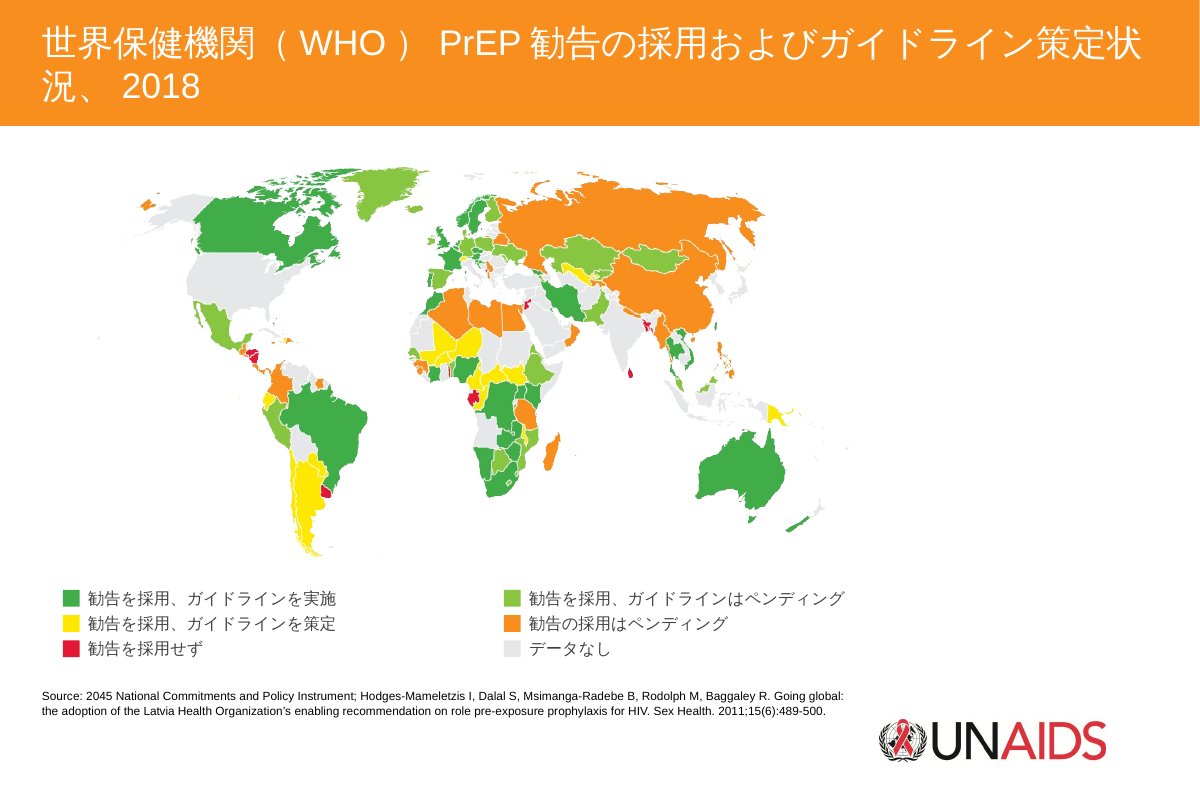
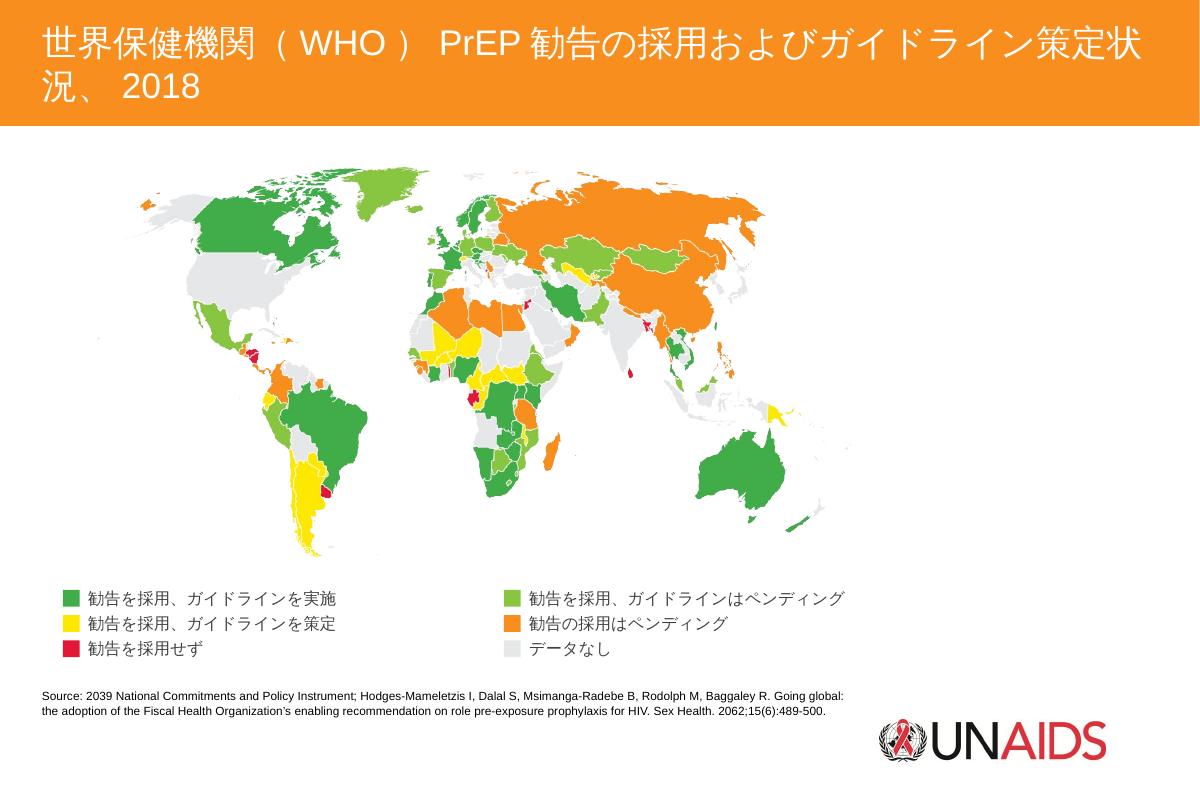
2045: 2045 -> 2039 (99, 697)
Latvia: Latvia -> Fiscal (159, 711)
2011;15(6):489-500: 2011;15(6):489-500 -> 2062;15(6):489-500 (772, 711)
